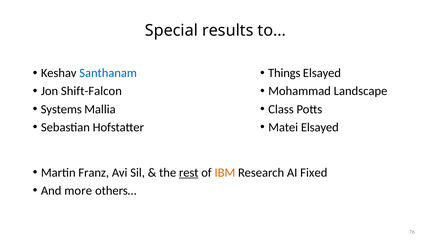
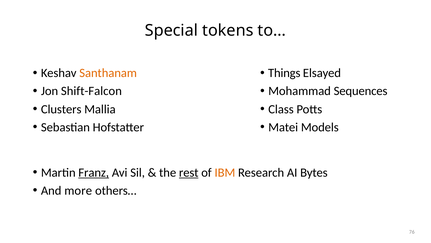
results: results -> tokens (228, 30)
Santhanam colour: blue -> orange (108, 73)
Landscape: Landscape -> Sequences (361, 91)
Systems: Systems -> Clusters (61, 109)
Matei Elsayed: Elsayed -> Models (320, 127)
Franz underline: none -> present (94, 172)
Fixed: Fixed -> Bytes (314, 172)
